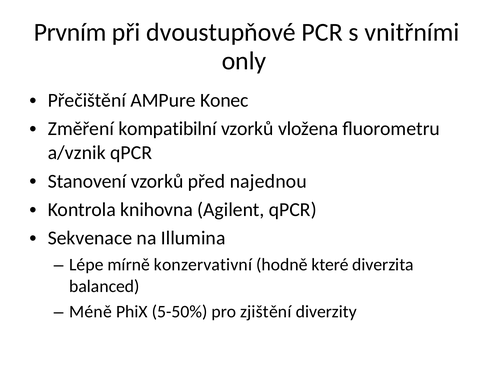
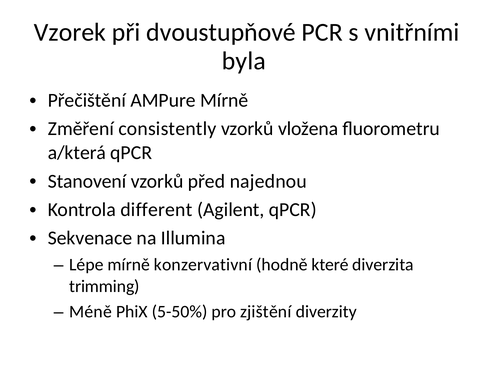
Prvním: Prvním -> Vzorek (70, 33)
only: only -> byla (244, 61)
AMPure Konec: Konec -> Mírně (224, 100)
kompatibilní: kompatibilní -> consistently (167, 129)
a/vznik: a/vznik -> a/která (77, 153)
knihovna: knihovna -> different (156, 210)
balanced: balanced -> trimming (104, 287)
